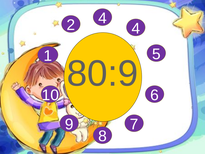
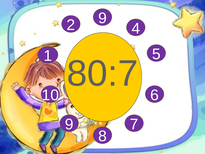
2 4: 4 -> 9 (102, 18)
80:9: 80:9 -> 80:7 (102, 73)
